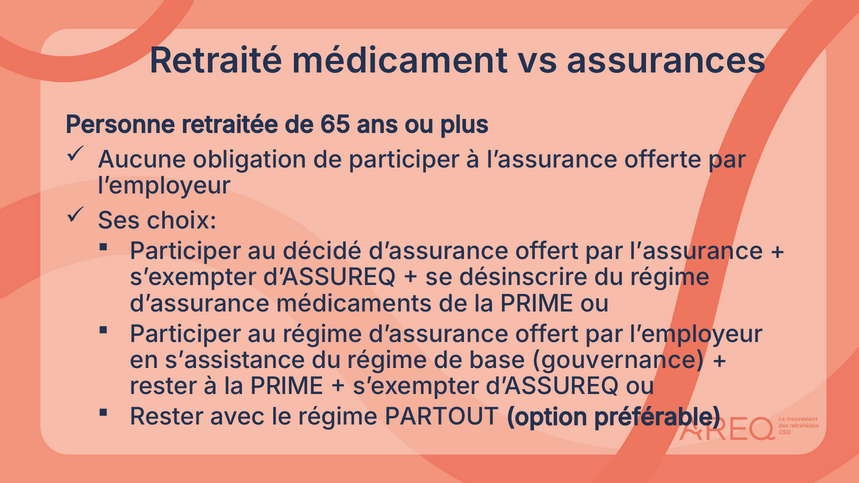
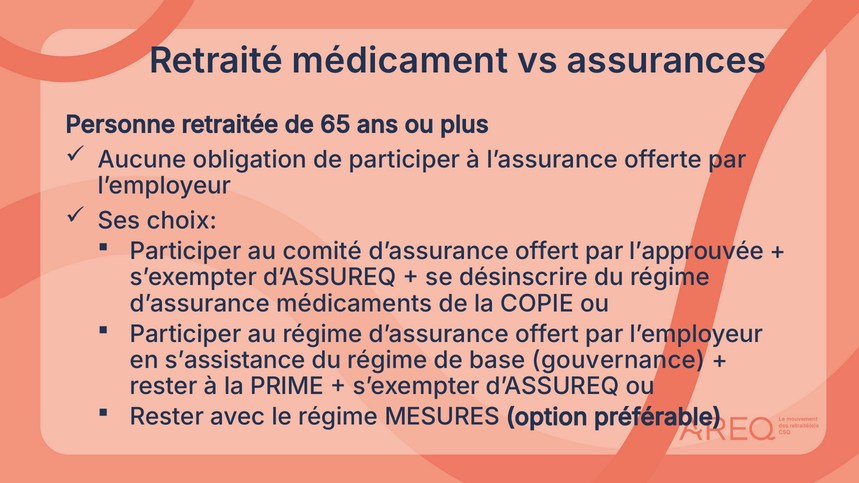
décidé: décidé -> comité (322, 251)
par l’assurance: l’assurance -> l’approuvée (697, 251)
de la PRIME: PRIME -> COPIE (537, 304)
PARTOUT: PARTOUT -> MESURES (442, 417)
